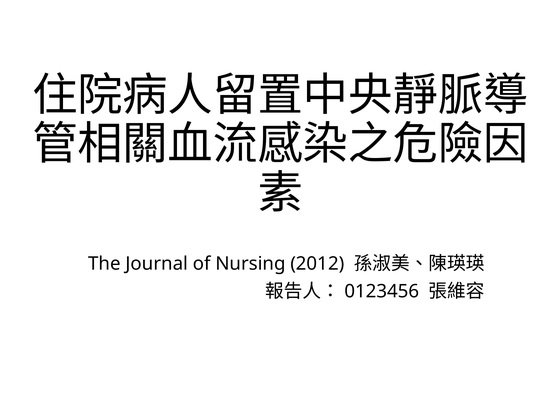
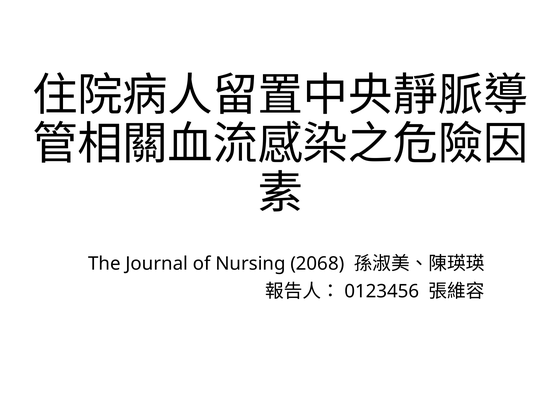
2012: 2012 -> 2068 (317, 264)
